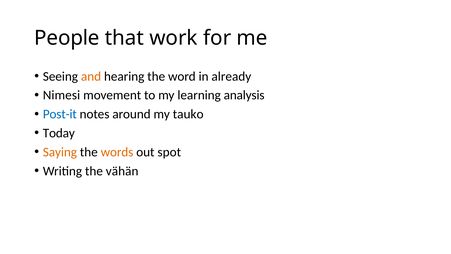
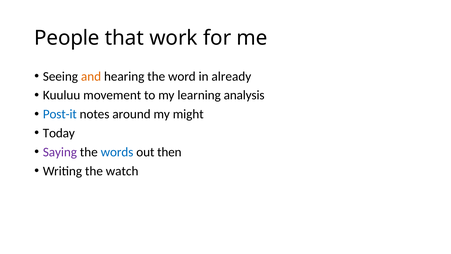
Nimesi: Nimesi -> Kuuluu (62, 95)
tauko: tauko -> might (188, 114)
Saying colour: orange -> purple (60, 152)
words colour: orange -> blue (117, 152)
spot: spot -> then (169, 152)
vähän: vähän -> watch (122, 171)
